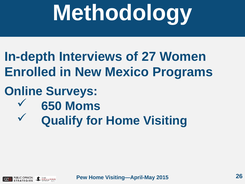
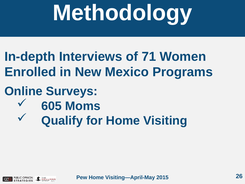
27: 27 -> 71 (149, 56)
650: 650 -> 605 (52, 106)
